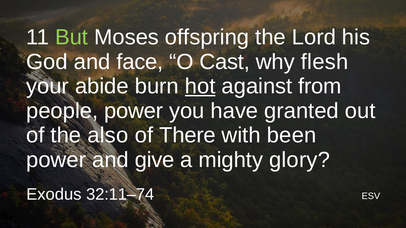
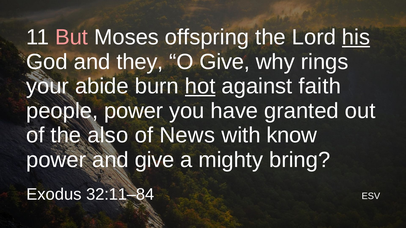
But colour: light green -> pink (72, 37)
his underline: none -> present (356, 37)
face: face -> they (140, 62)
O Cast: Cast -> Give (225, 62)
flesh: flesh -> rings (325, 62)
from: from -> faith (320, 87)
There: There -> News (187, 136)
been: been -> know (292, 136)
glory: glory -> bring (300, 160)
32:11–74: 32:11–74 -> 32:11–84 (120, 195)
